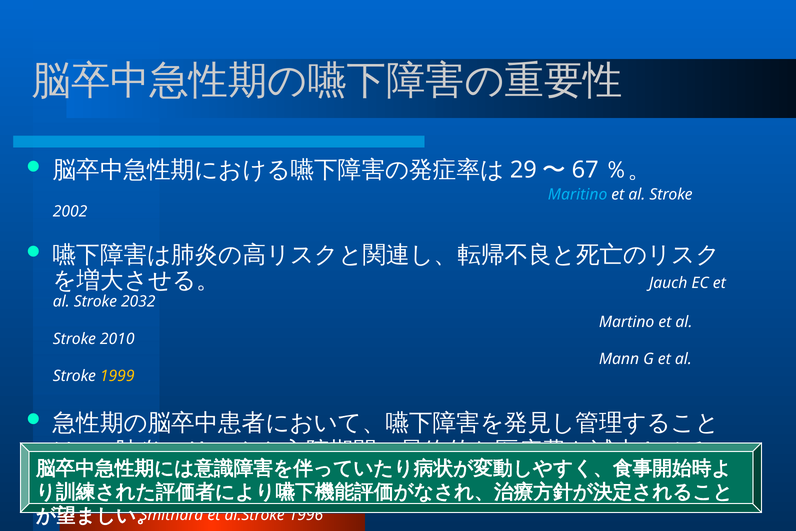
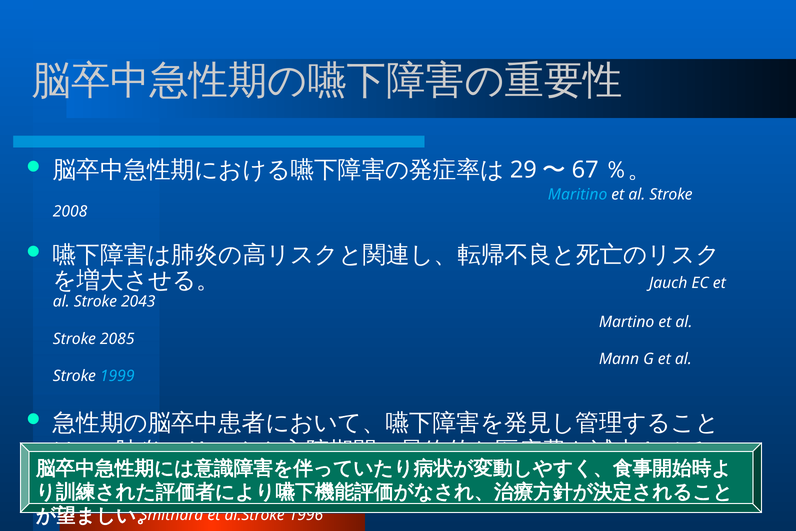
2002: 2002 -> 2008 (70, 211)
2032: 2032 -> 2043 (138, 302)
2010: 2010 -> 2085 (117, 339)
1999 colour: yellow -> light blue (117, 376)
